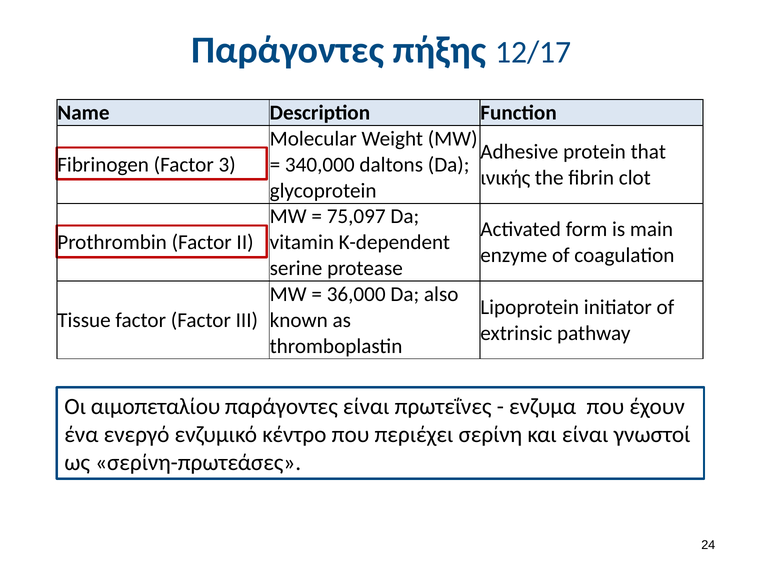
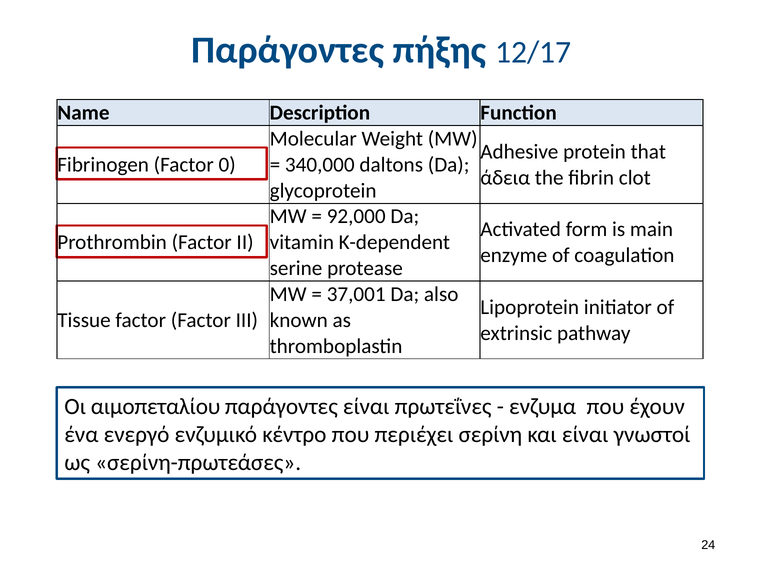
3: 3 -> 0 (227, 165)
ινικής: ινικής -> άδεια (505, 178)
75,097: 75,097 -> 92,000 (356, 216)
36,000: 36,000 -> 37,001 (356, 294)
